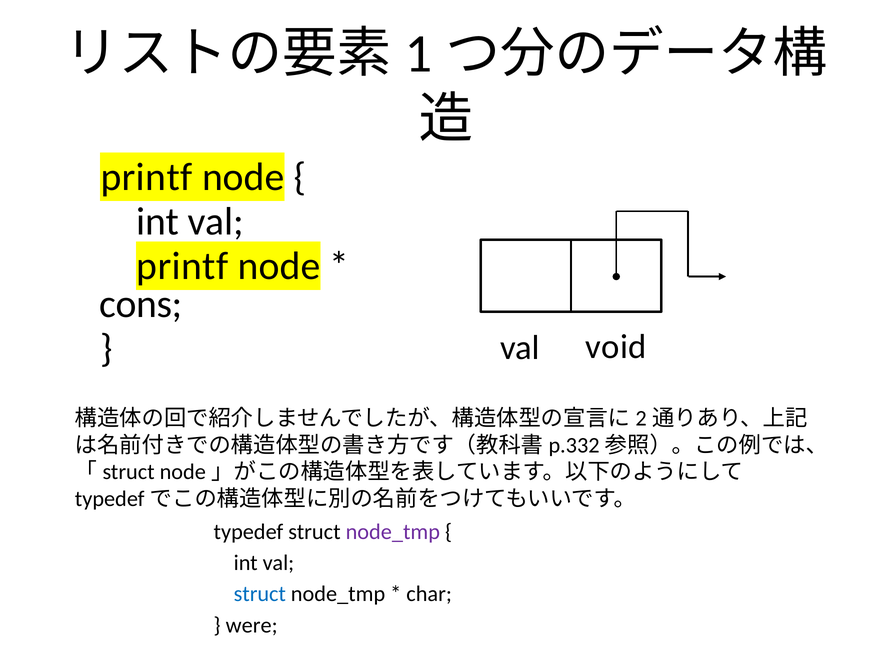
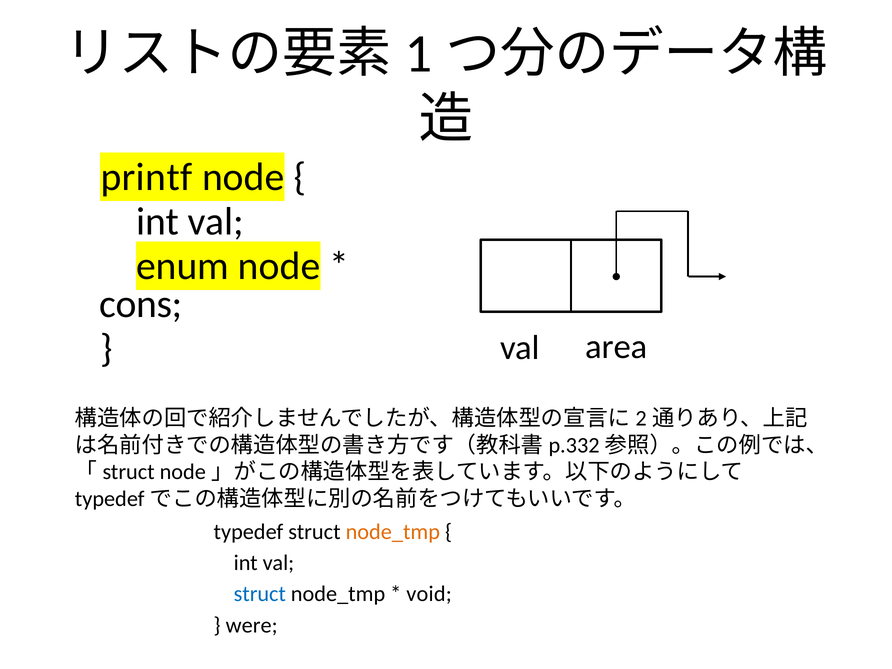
printf: printf -> enum (182, 266)
void: void -> area (616, 347)
node_tmp colour: purple -> orange (393, 532)
char: char -> void (429, 594)
